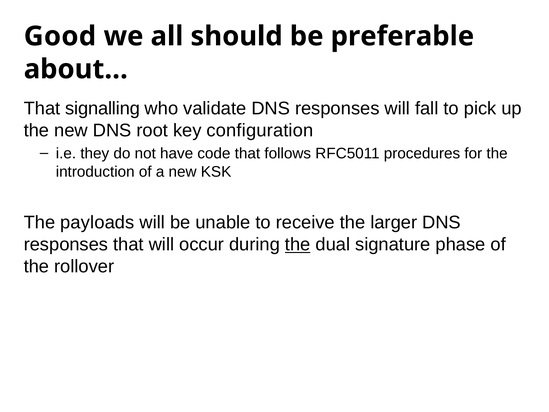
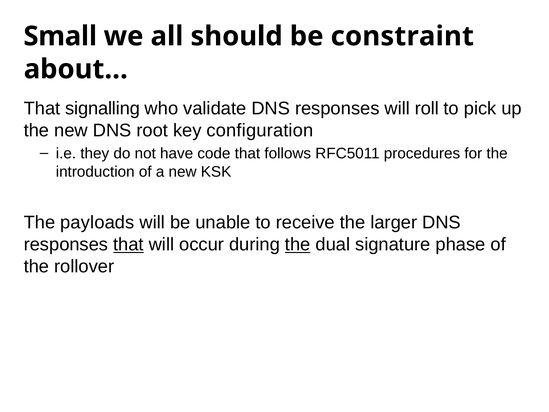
Good: Good -> Small (60, 36)
preferable: preferable -> constraint (402, 36)
fall: fall -> roll (427, 108)
that underline: none -> present (128, 244)
